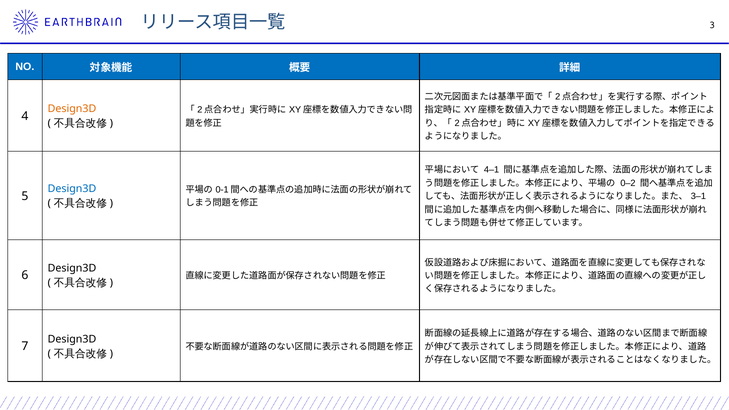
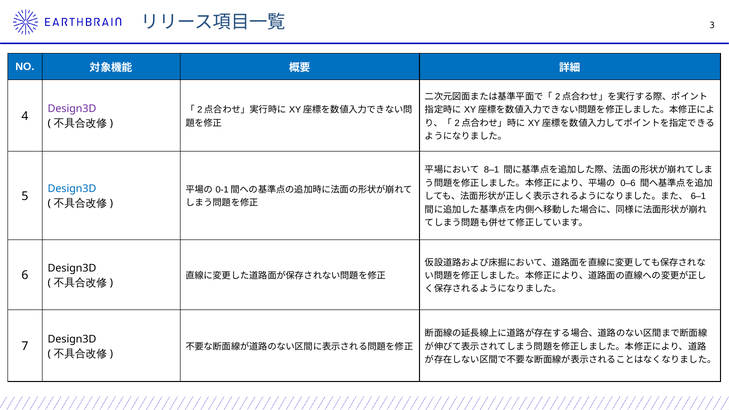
Design3D colour: orange -> purple (72, 109)
4–1: 4–1 -> 8–1 (492, 170)
0–2: 0–2 -> 0–6 (628, 183)
3–1: 3–1 -> 6–1 (698, 196)
